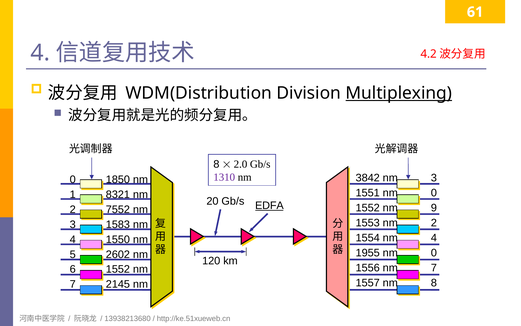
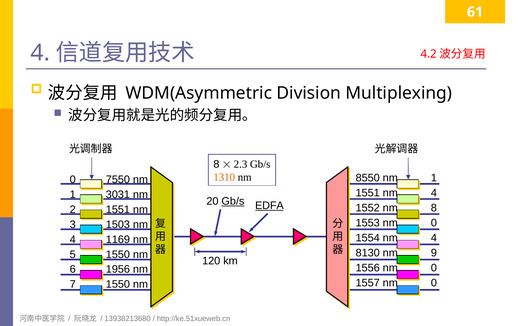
WDM(Distribution: WDM(Distribution -> WDM(Asymmetric (199, 93)
Multiplexing underline: present -> none (399, 93)
2.0: 2.0 -> 2.3 (240, 164)
1310 colour: purple -> orange (224, 177)
3842: 3842 -> 8550 (368, 178)
3: 3 -> 1 (434, 178)
1850: 1850 -> 7550 (118, 179)
1551 nm 0: 0 -> 4 (434, 193)
8321: 8321 -> 3031 (118, 194)
Gb/s underline: none -> present (233, 201)
1552 nm 9: 9 -> 8 (434, 208)
2 7552: 7552 -> 1551 (118, 209)
1553 nm 2: 2 -> 0 (434, 223)
1583: 1583 -> 1503 (118, 224)
1550: 1550 -> 1169 (118, 239)
1955: 1955 -> 8130 (368, 253)
0: 0 -> 9 (434, 253)
5 2602: 2602 -> 1550 (118, 254)
1556 nm 7: 7 -> 0 (434, 268)
6 1552: 1552 -> 1956 (118, 269)
1557 nm 8: 8 -> 0 (434, 283)
7 2145: 2145 -> 1550 (118, 284)
